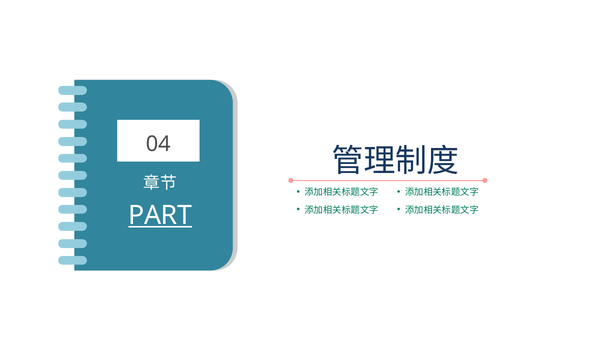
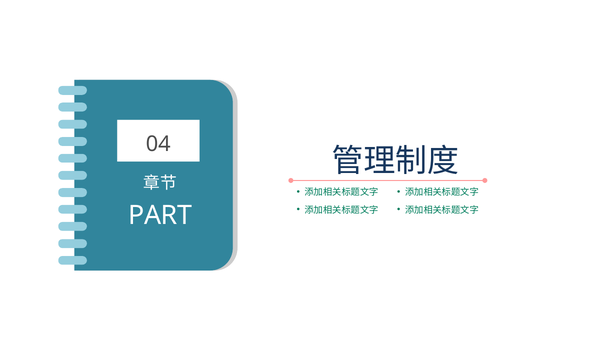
PART underline: present -> none (160, 216)
